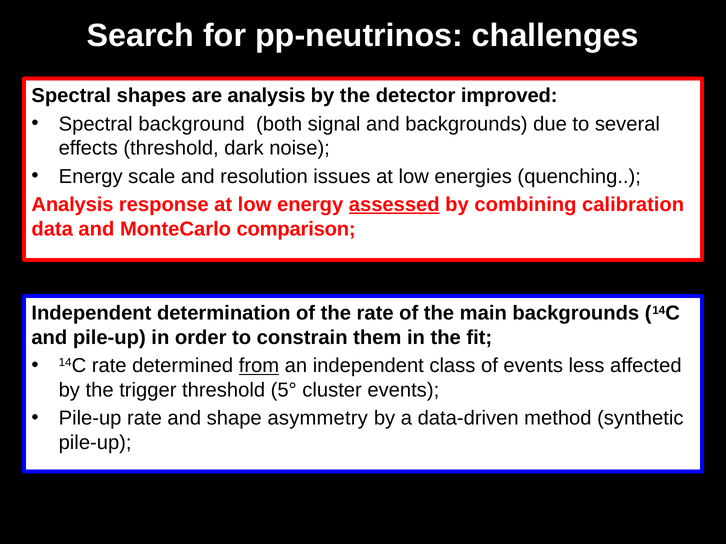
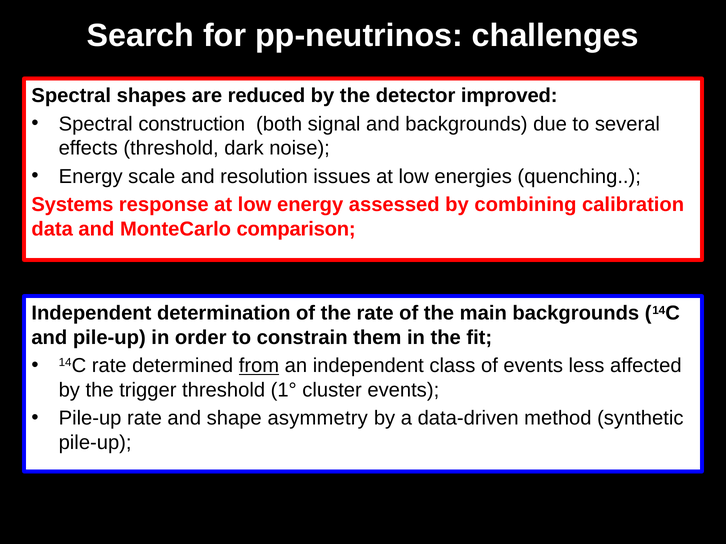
are analysis: analysis -> reduced (266, 96)
background: background -> construction (192, 124)
Analysis: Analysis -> Systems (72, 205)
assessed underline: present -> none (394, 205)
5°: 5° -> 1° (284, 390)
